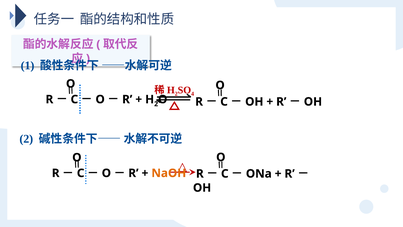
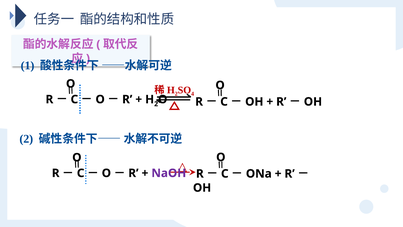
NaOH colour: orange -> purple (169, 173)
